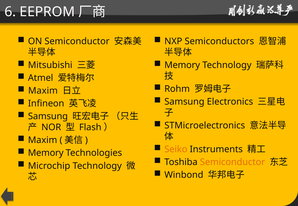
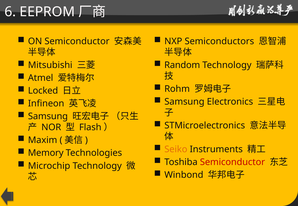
Memory: Memory -> Random (182, 65)
Maxim: Maxim -> Locked (43, 91)
Semiconductor colour: orange -> red (232, 162)
